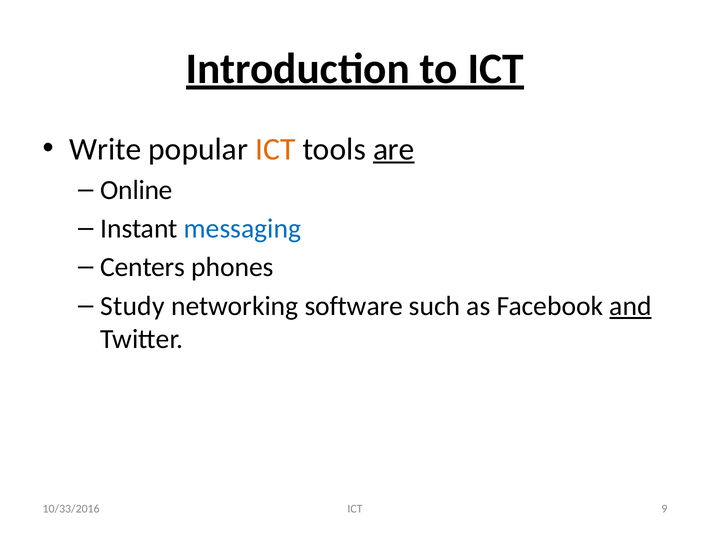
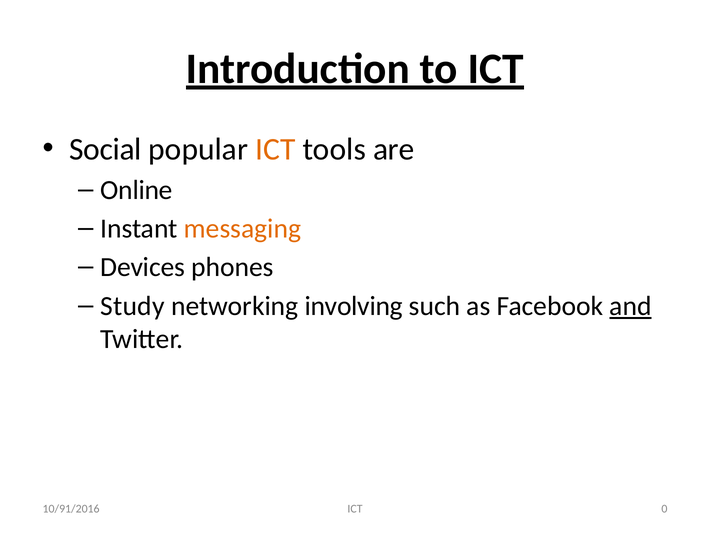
Write: Write -> Social (105, 149)
are underline: present -> none (394, 149)
messaging colour: blue -> orange (242, 228)
Centers: Centers -> Devices (143, 267)
software: software -> involving (354, 306)
9: 9 -> 0 (664, 508)
10/33/2016: 10/33/2016 -> 10/91/2016 (71, 509)
